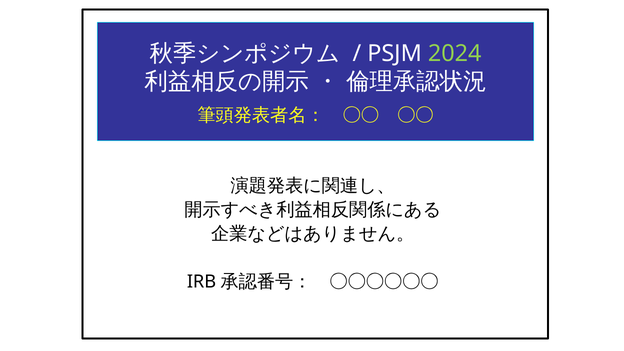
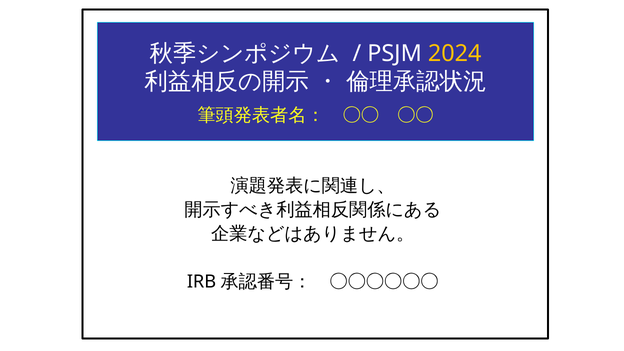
2024 colour: light green -> yellow (455, 53)
